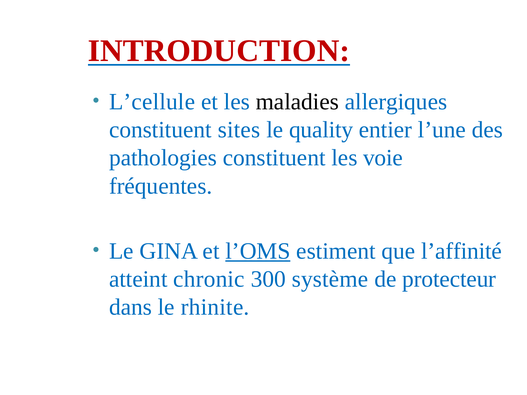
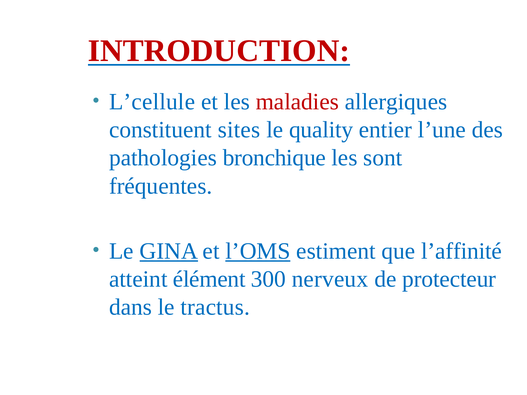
maladies colour: black -> red (297, 102)
pathologies constituent: constituent -> bronchique (274, 158)
voie: voie -> sont (383, 158)
GINA underline: none -> present (169, 251)
chronic: chronic -> élément (209, 279)
système: système -> nerveux (330, 279)
rhinite: rhinite -> tractus (215, 307)
